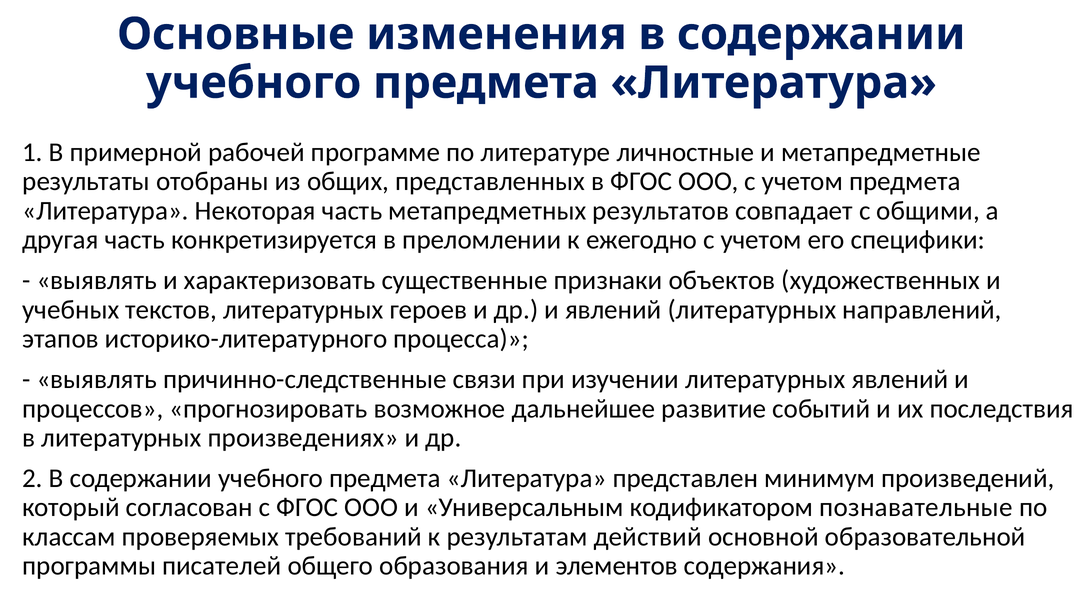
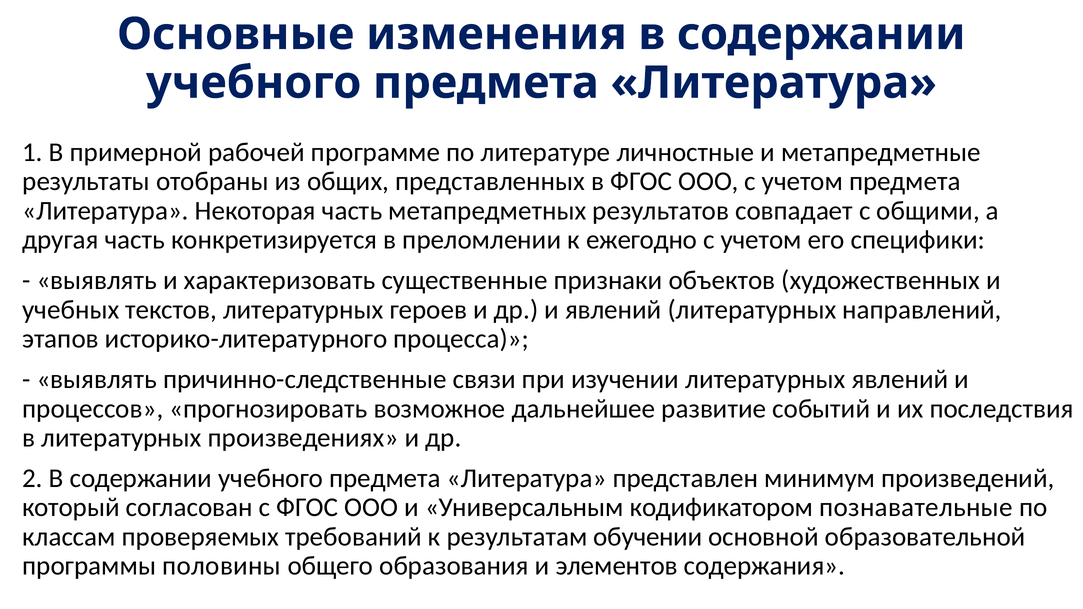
действий: действий -> обучении (648, 537)
писателей: писателей -> половины (222, 566)
